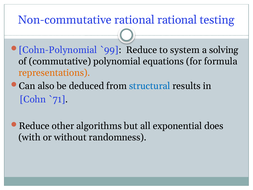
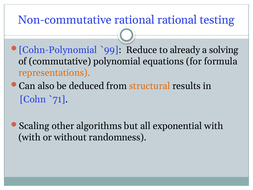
system: system -> already (185, 50)
structural colour: blue -> orange (150, 86)
Reduce: Reduce -> Scaling (34, 126)
exponential does: does -> with (214, 126)
